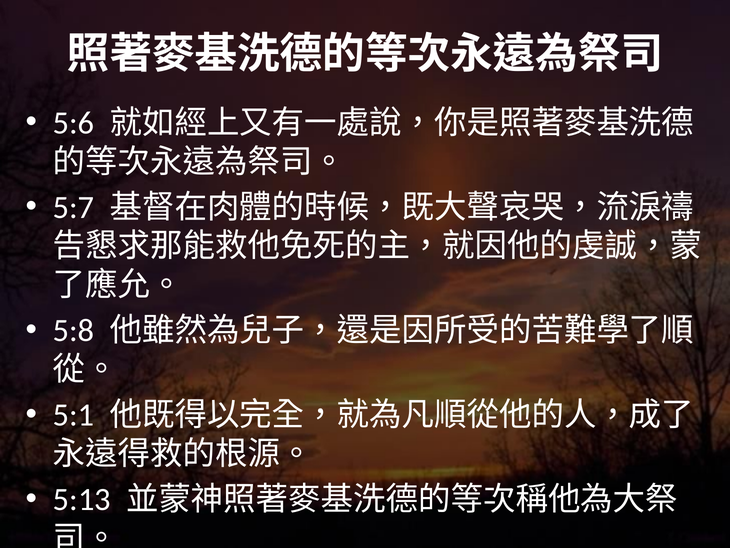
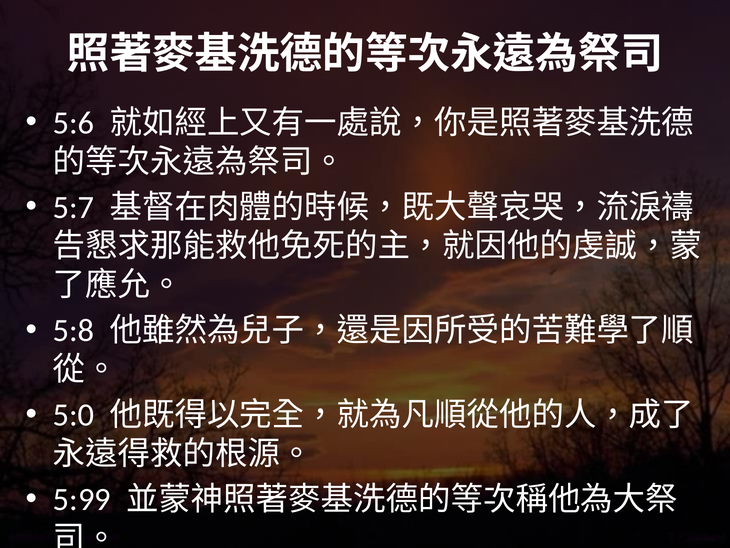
5:1: 5:1 -> 5:0 (74, 415)
5:13: 5:13 -> 5:99 (82, 499)
